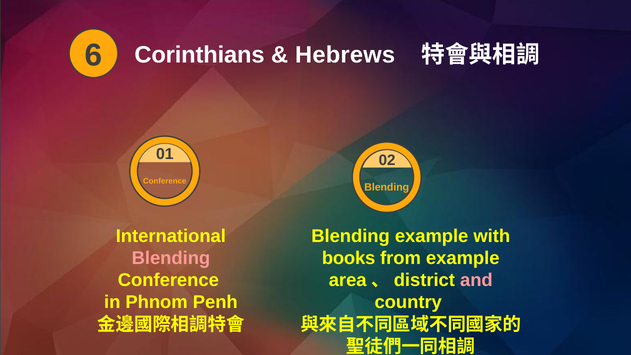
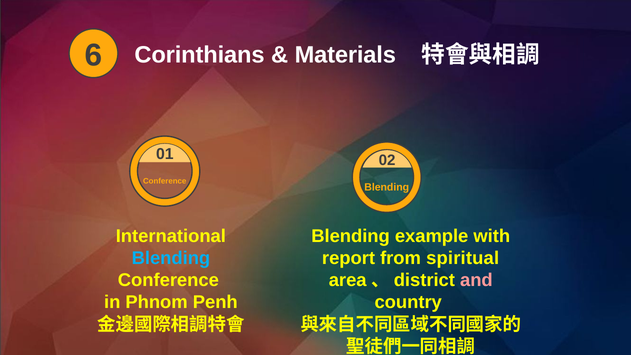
Hebrews: Hebrews -> Materials (345, 55)
Blending colour: pink -> light blue (171, 258)
books: books -> report (349, 258)
from example: example -> spiritual (463, 258)
